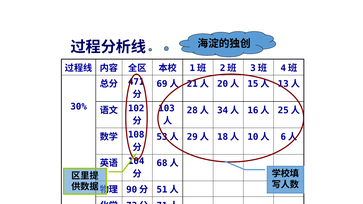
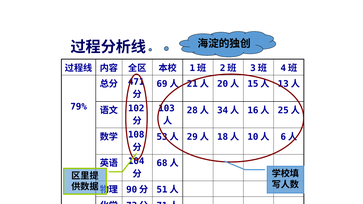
30%: 30% -> 79% (79, 107)
